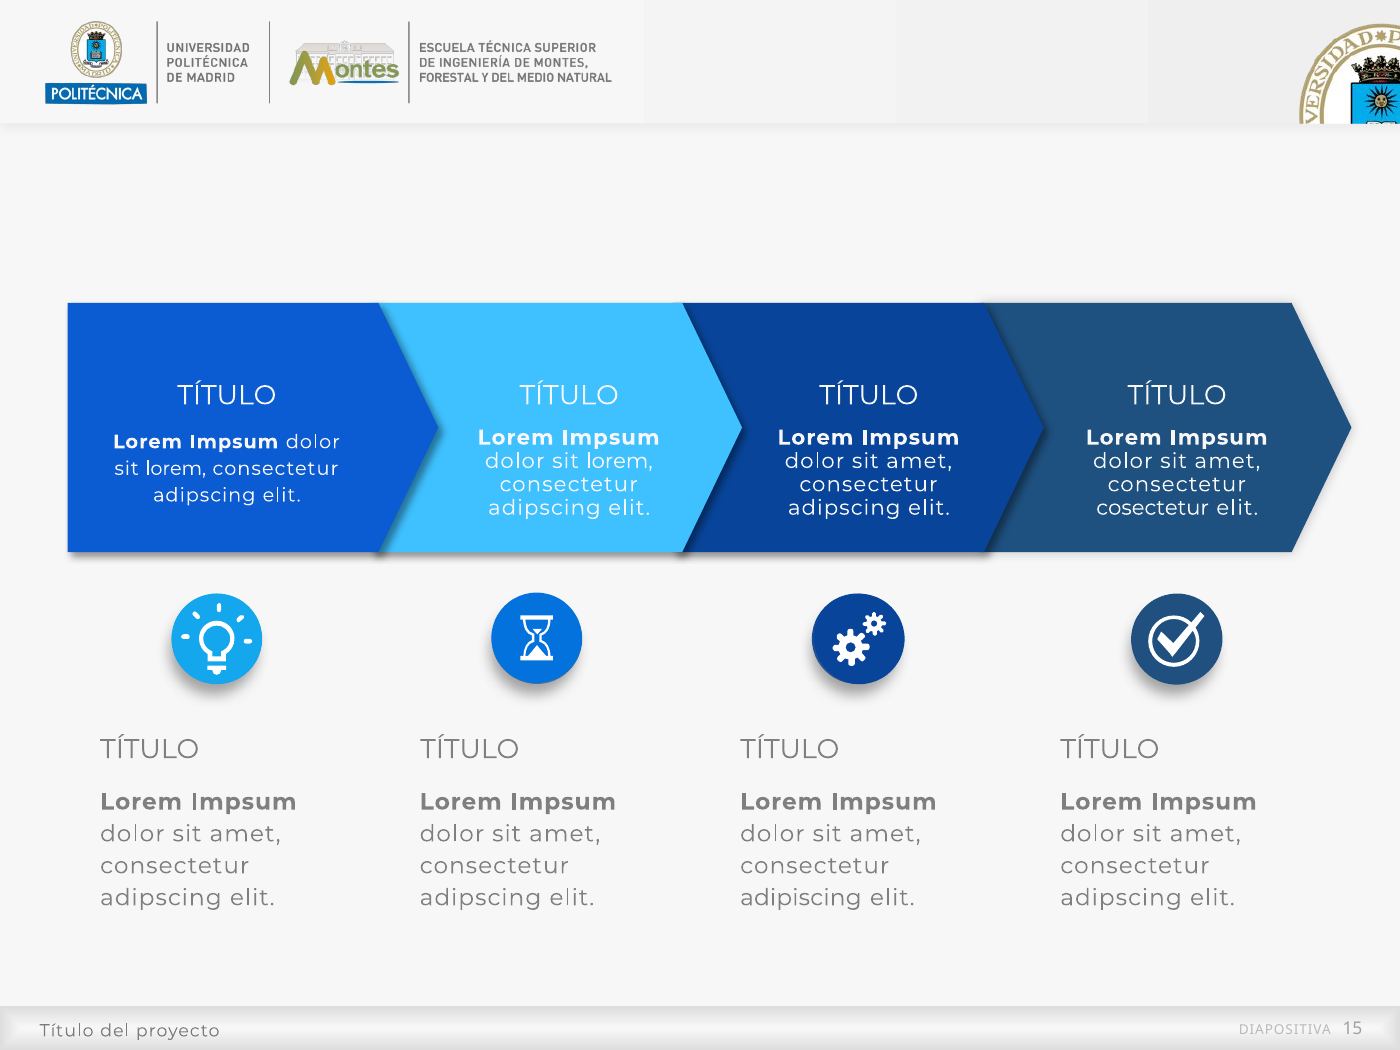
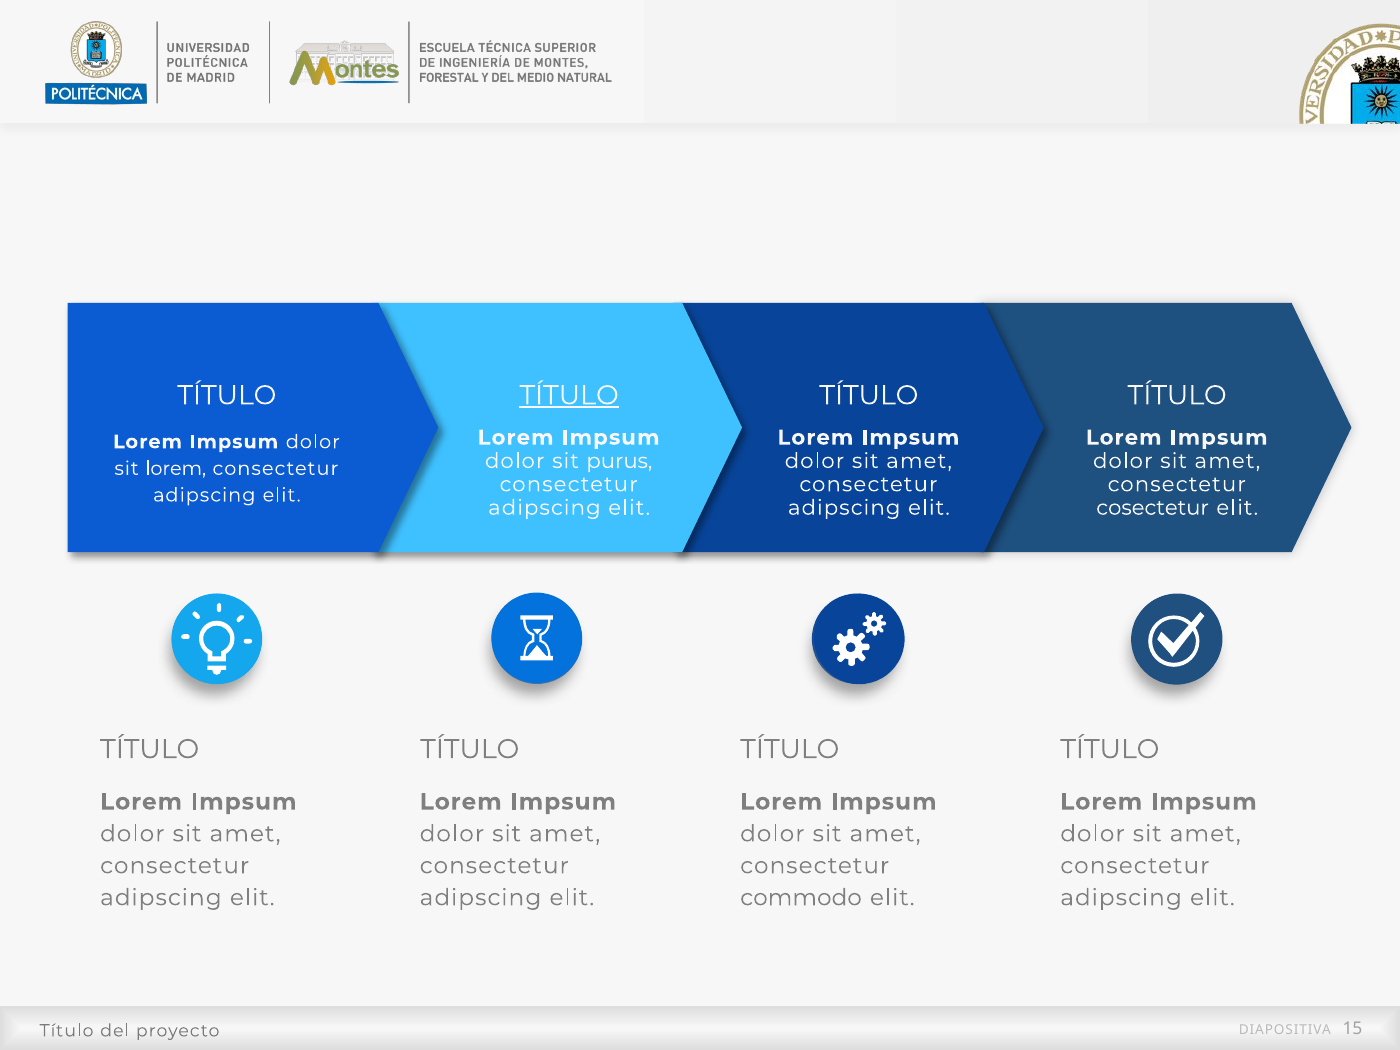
TÍTULO underline: none -> present (569, 395)
lorem: lorem -> purus (619, 461)
adipiscing: adipiscing -> commodo (801, 898)
